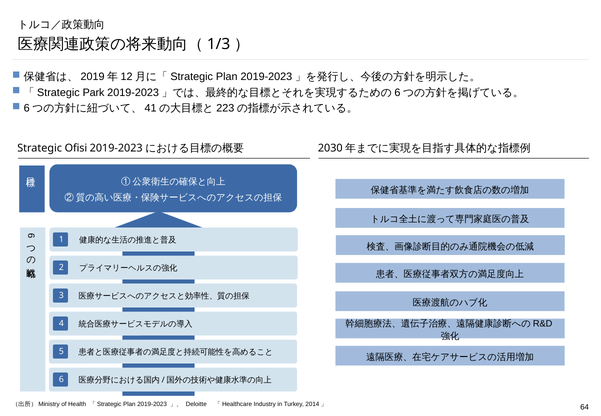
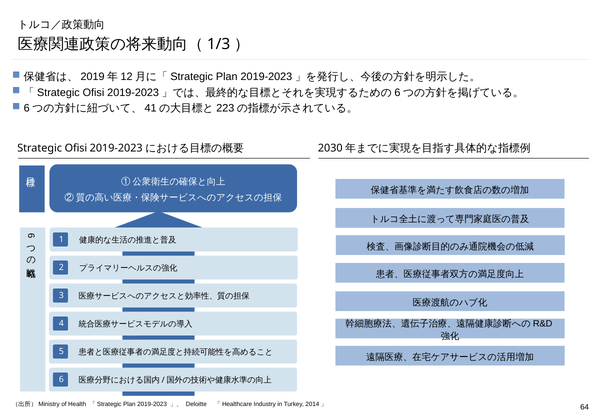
「Strategic Park: Park -> Ofisi (93, 93)
